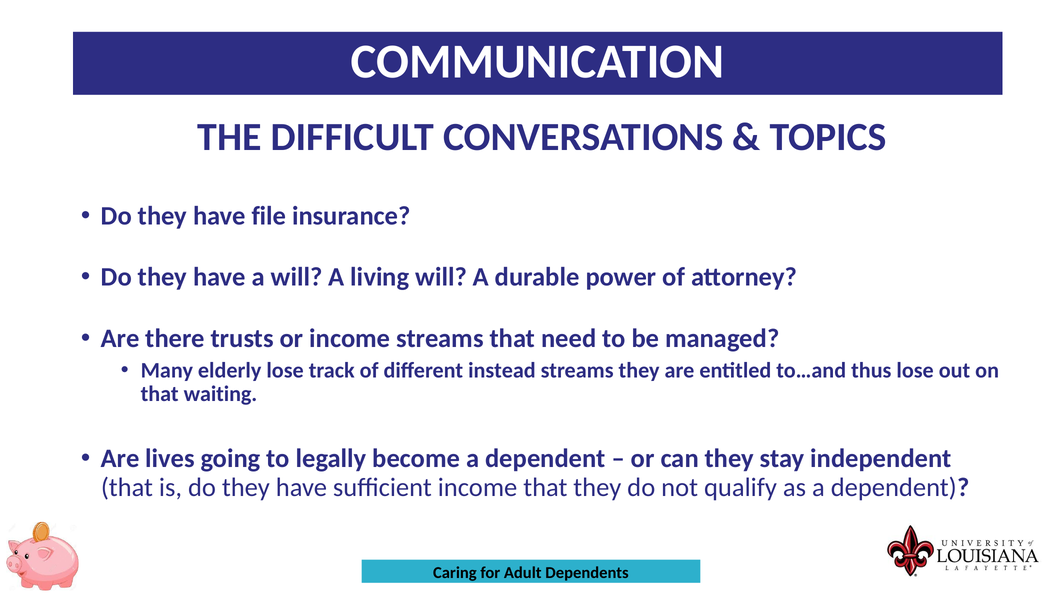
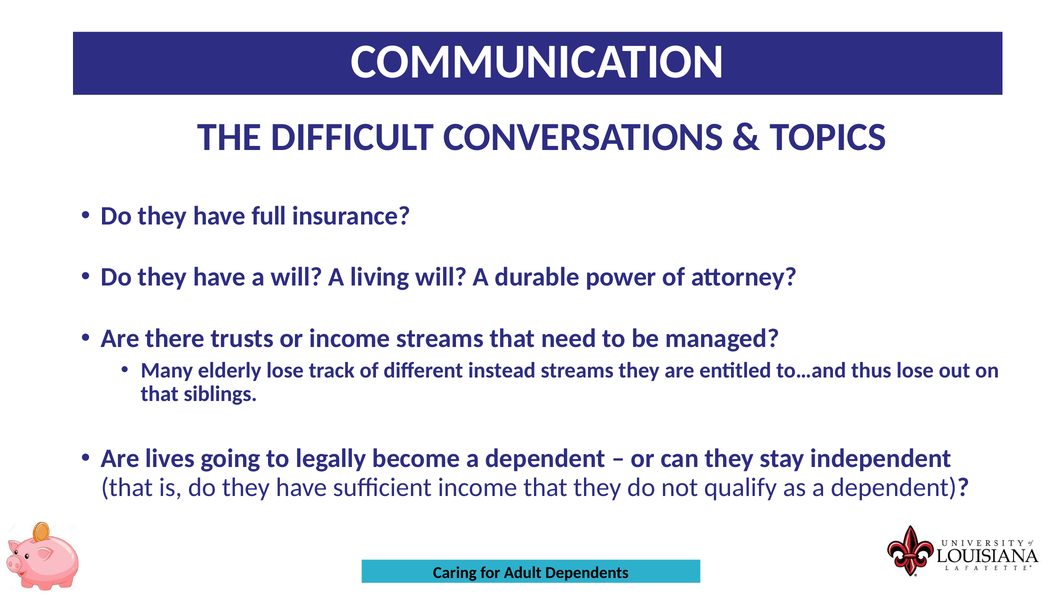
file: file -> full (269, 216)
waiting: waiting -> siblings (220, 394)
